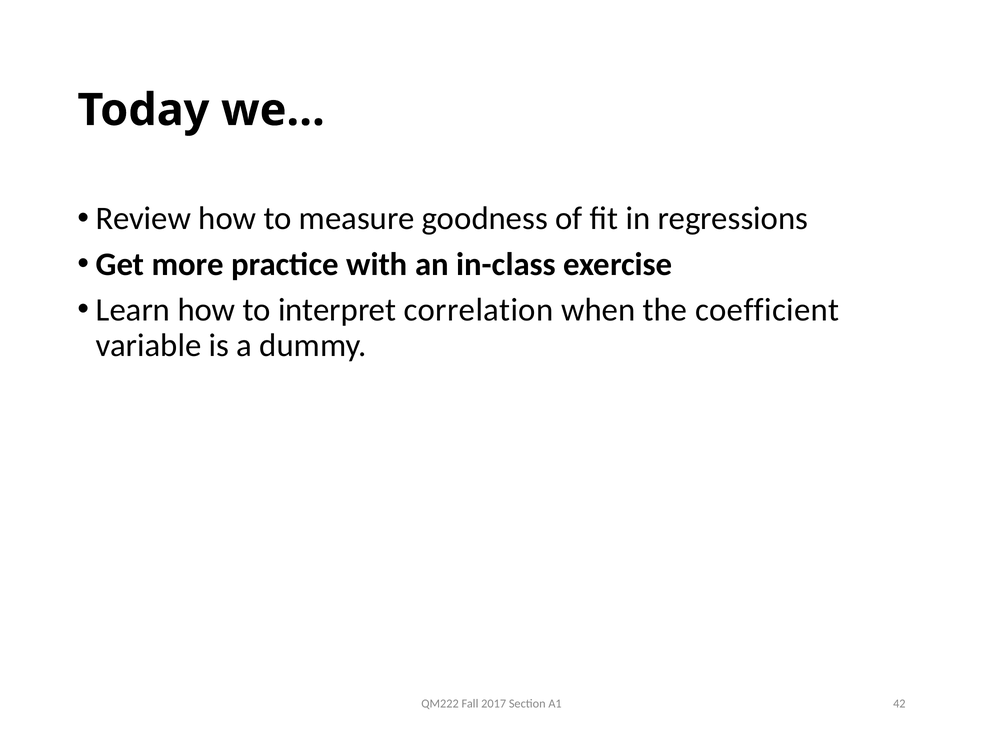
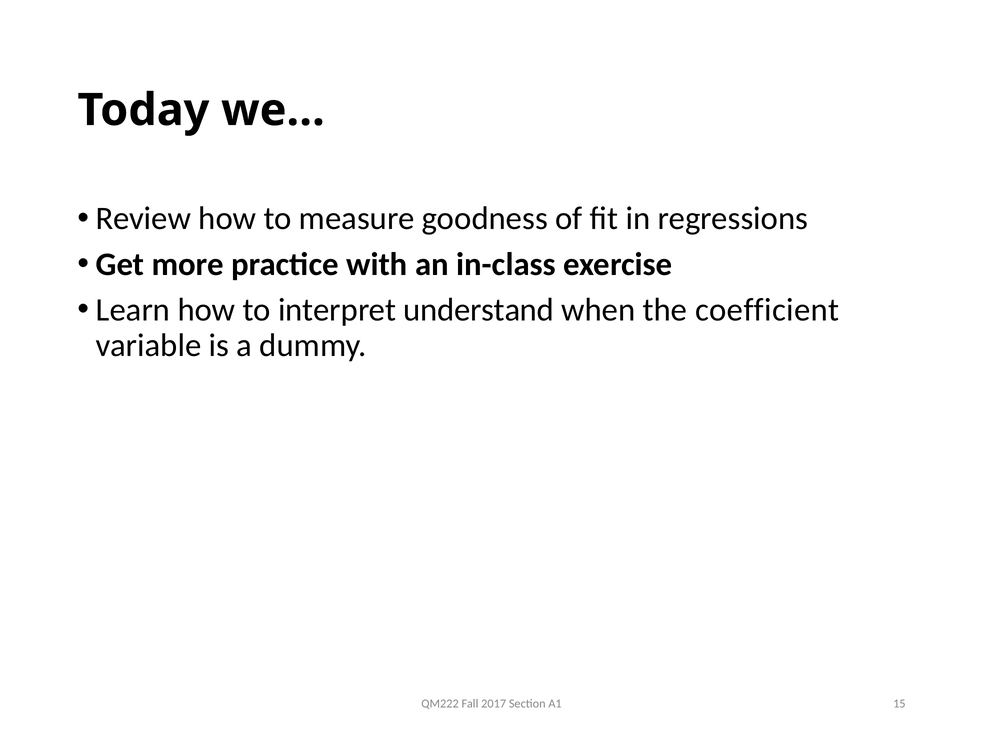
correlation: correlation -> understand (479, 310)
42: 42 -> 15 (899, 704)
